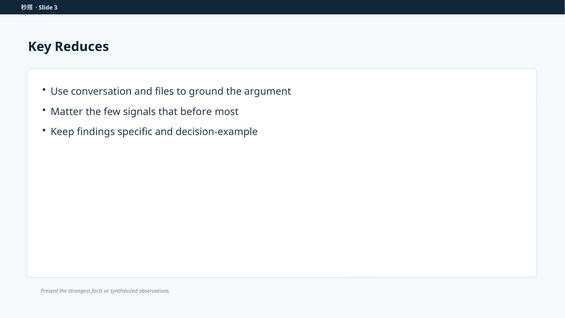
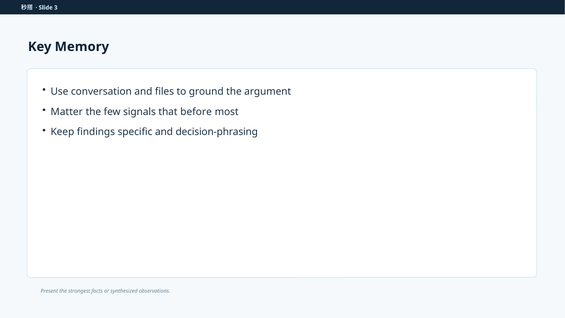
Reduces: Reduces -> Memory (82, 47)
decision-example: decision-example -> decision-phrasing (217, 132)
